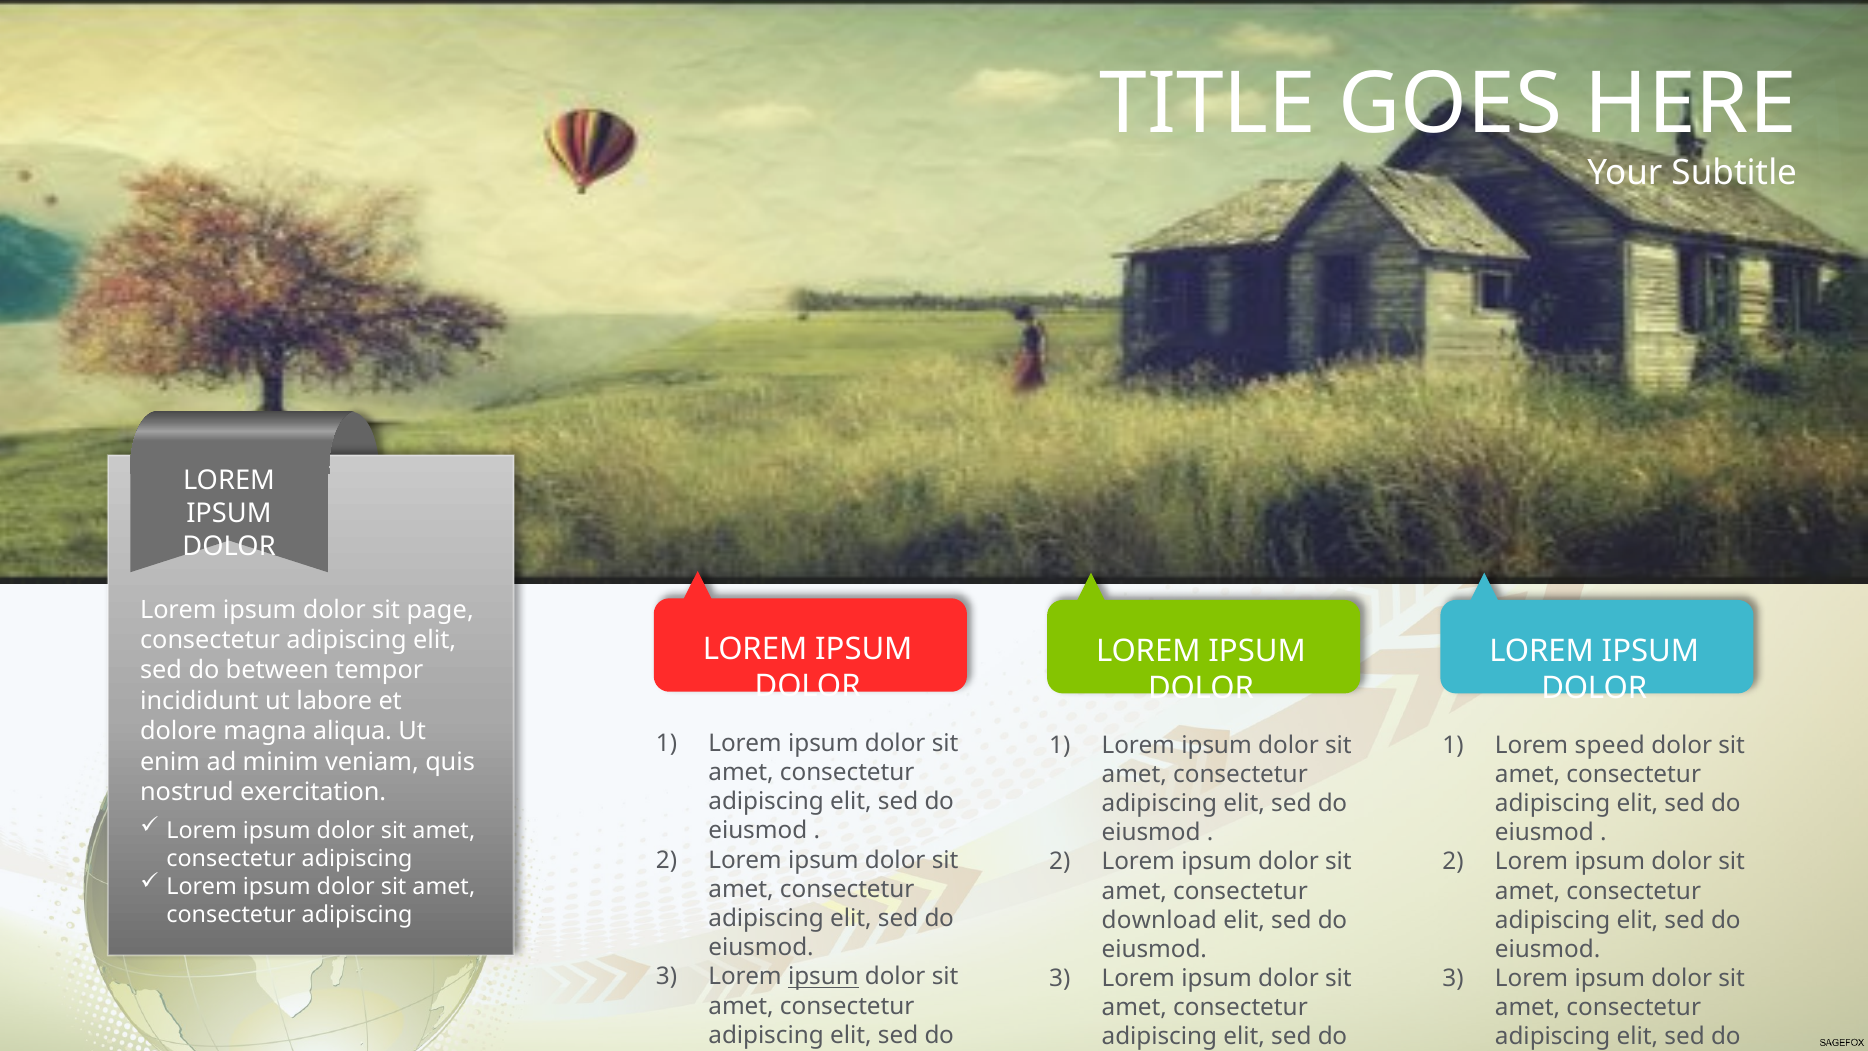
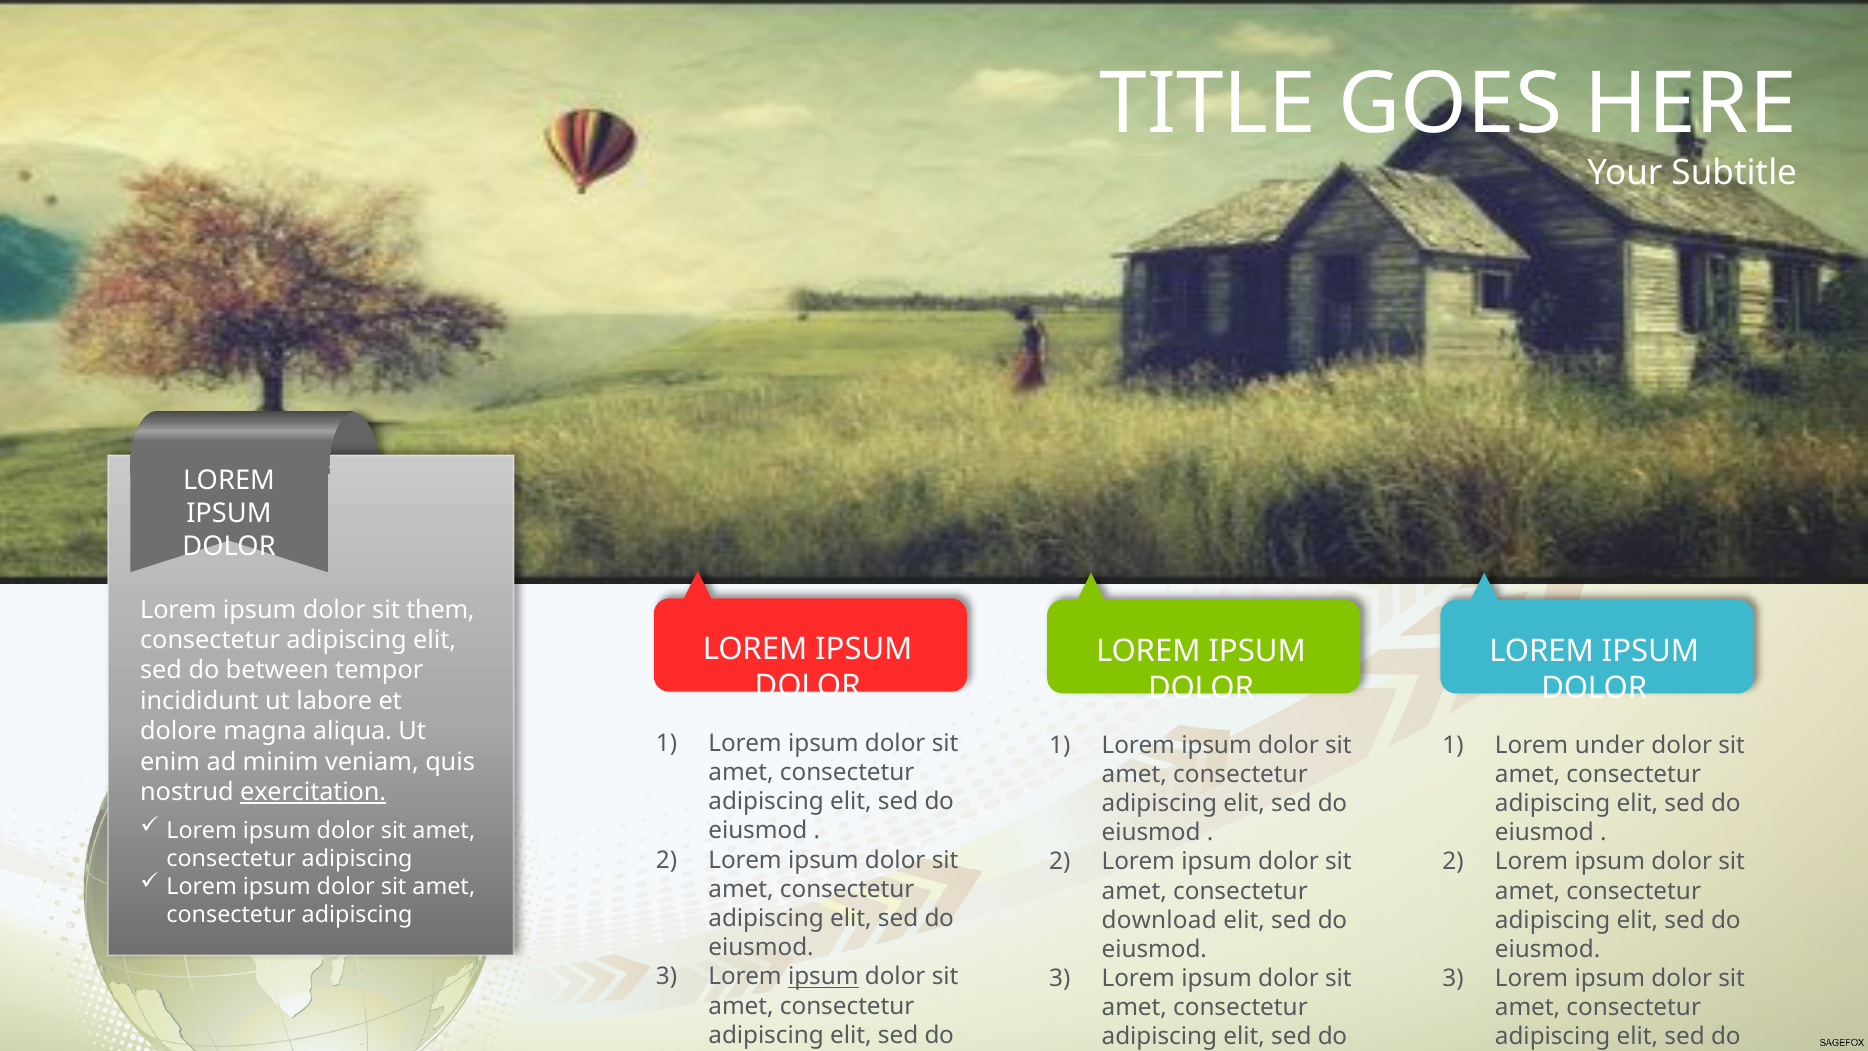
page: page -> them (441, 610)
speed: speed -> under (1610, 745)
exercitation underline: none -> present (313, 792)
